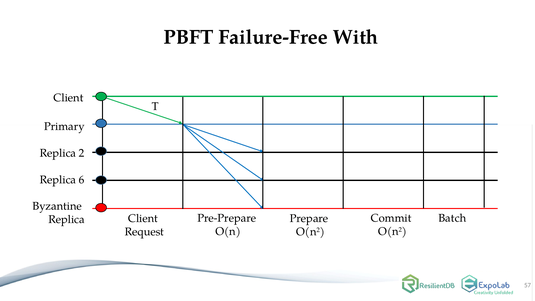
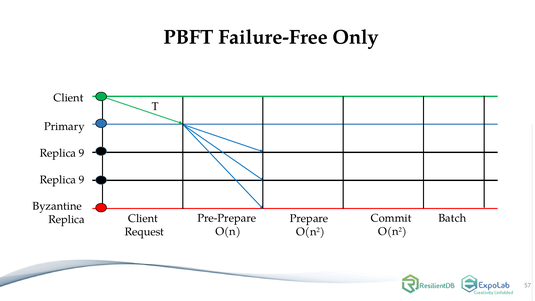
With: With -> Only (356, 37)
2: 2 -> 9 (82, 153)
6: 6 -> 9 (82, 180)
